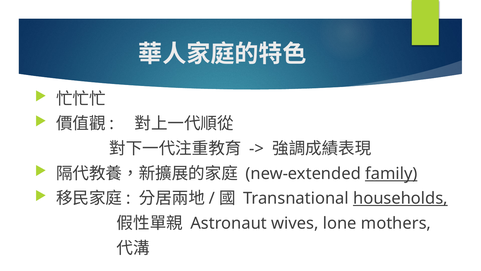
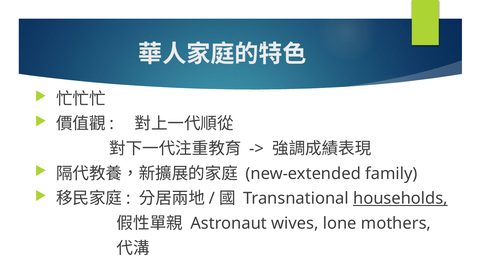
family underline: present -> none (391, 173)
